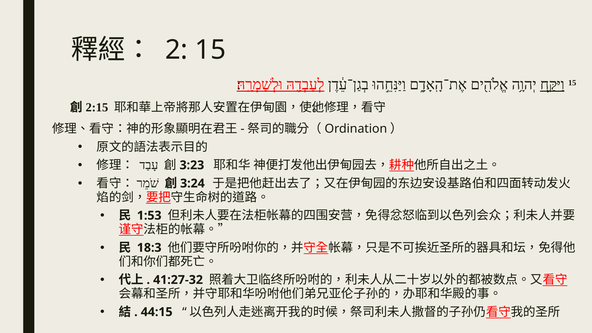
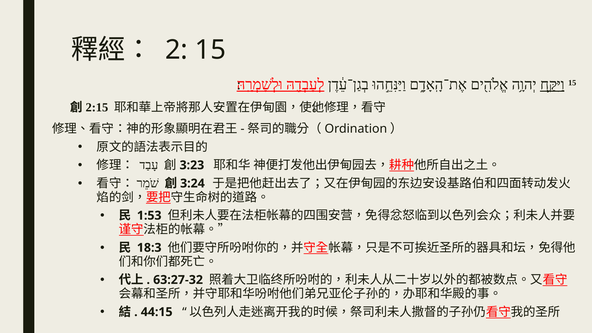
41:27-32: 41:27-32 -> 63:27-32 (178, 280)
